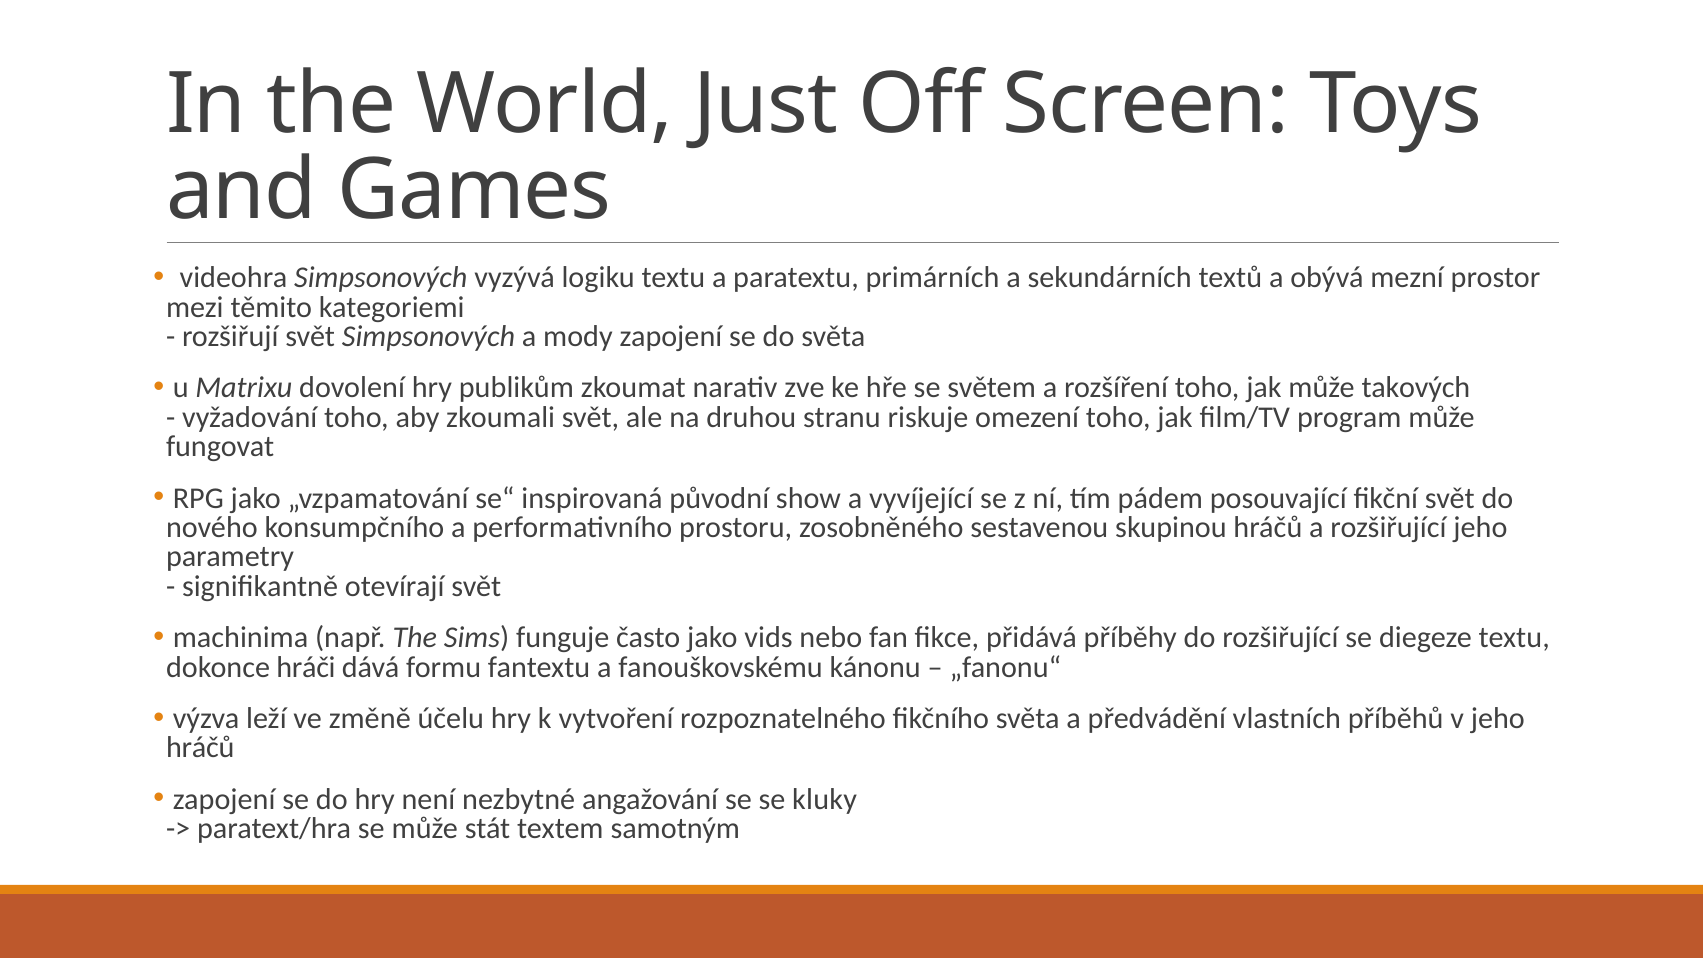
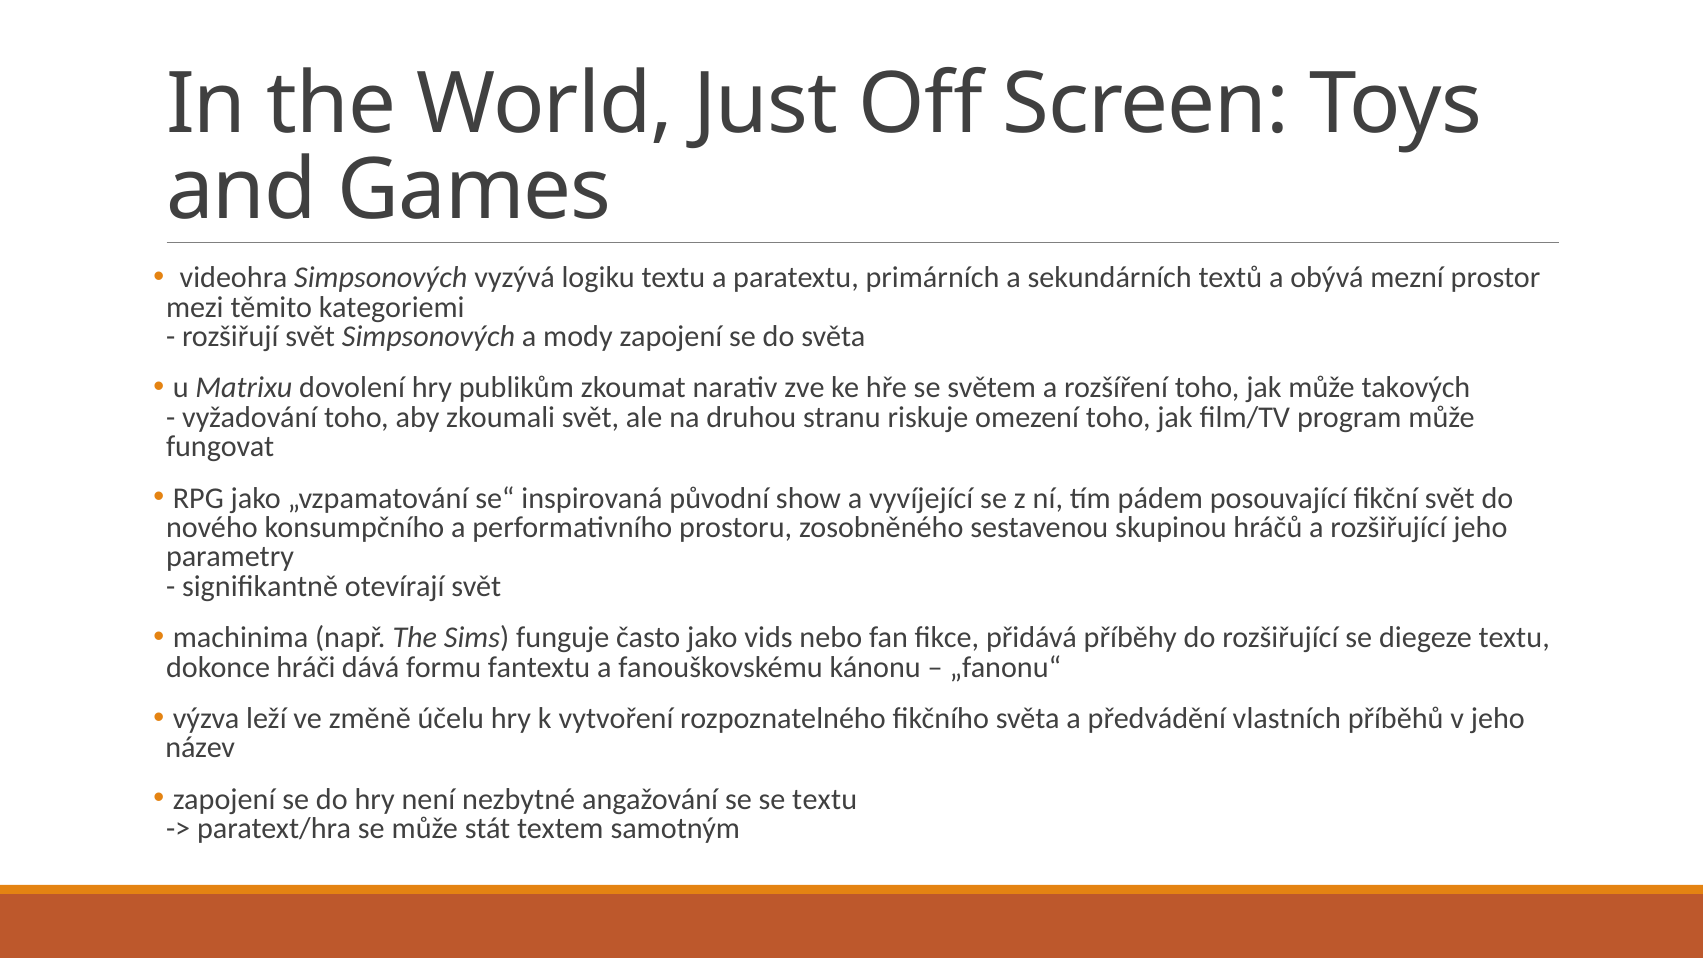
hráčů: hráčů -> název (200, 748)
se kluky: kluky -> textu (825, 800)
